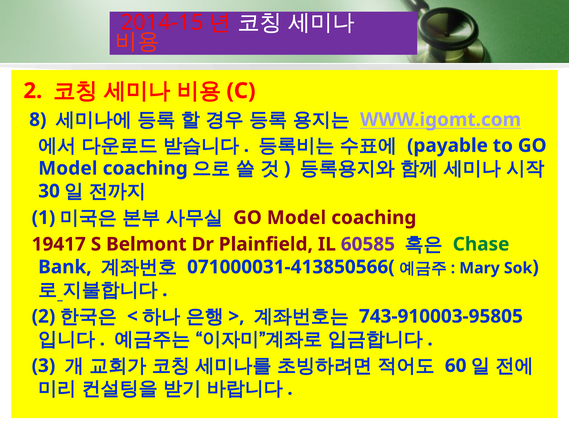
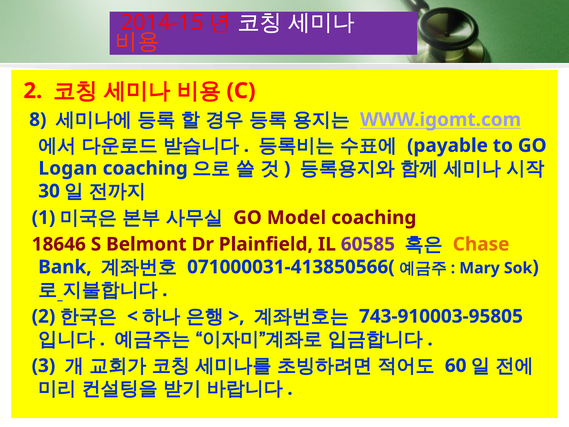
Model: Model -> Logan (68, 168)
19417: 19417 -> 18646 (59, 244)
Chase colour: green -> orange (481, 244)
